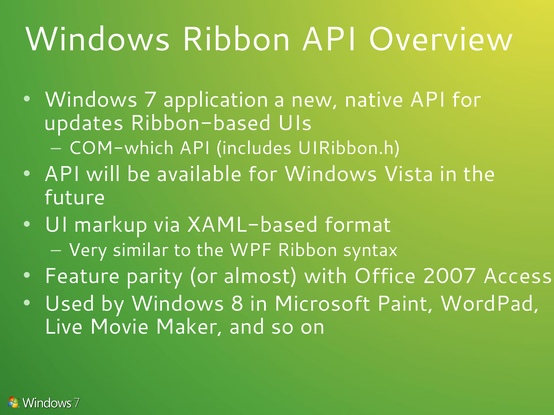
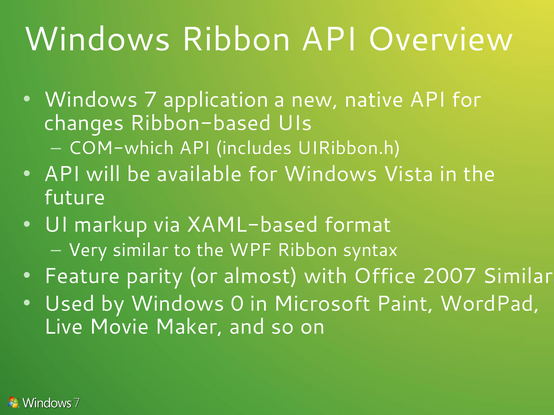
updates: updates -> changes (84, 123)
2007 Access: Access -> Similar (518, 276)
8: 8 -> 0 (237, 304)
